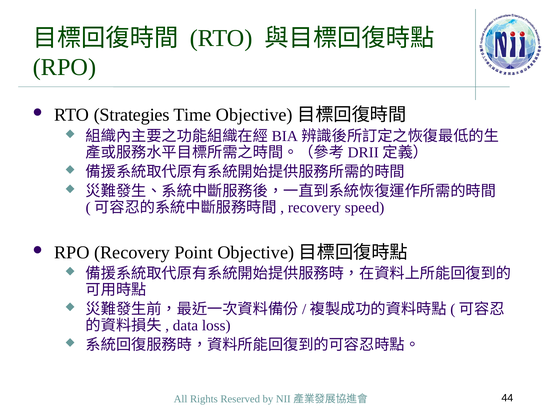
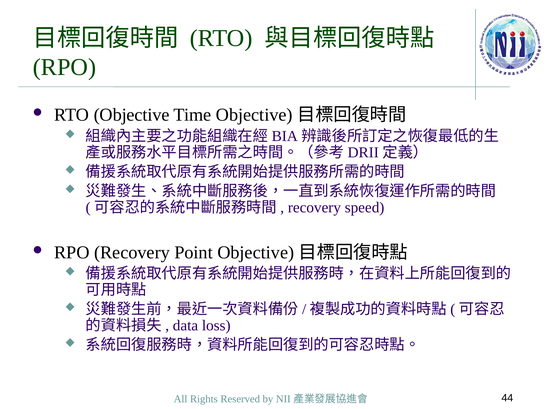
Strategies: Strategies -> Objective (132, 115)
